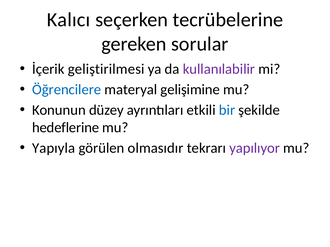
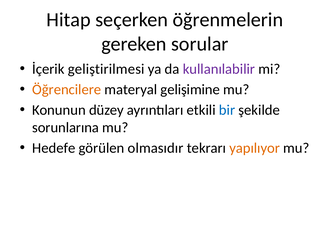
Kalıcı: Kalıcı -> Hitap (69, 20)
tecrübelerine: tecrübelerine -> öğrenmelerin (228, 20)
Öğrencilere colour: blue -> orange (67, 90)
hedeflerine: hedeflerine -> sorunlarına (66, 128)
Yapıyla: Yapıyla -> Hedefe (54, 148)
yapılıyor colour: purple -> orange (255, 148)
